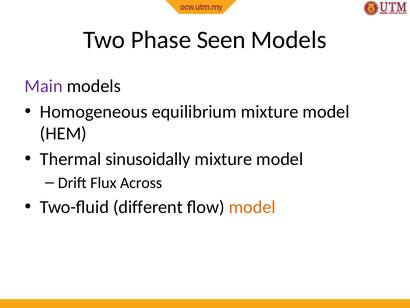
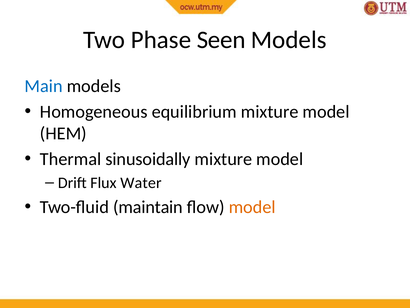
Main colour: purple -> blue (44, 86)
Across: Across -> Water (141, 182)
different: different -> maintain (148, 207)
